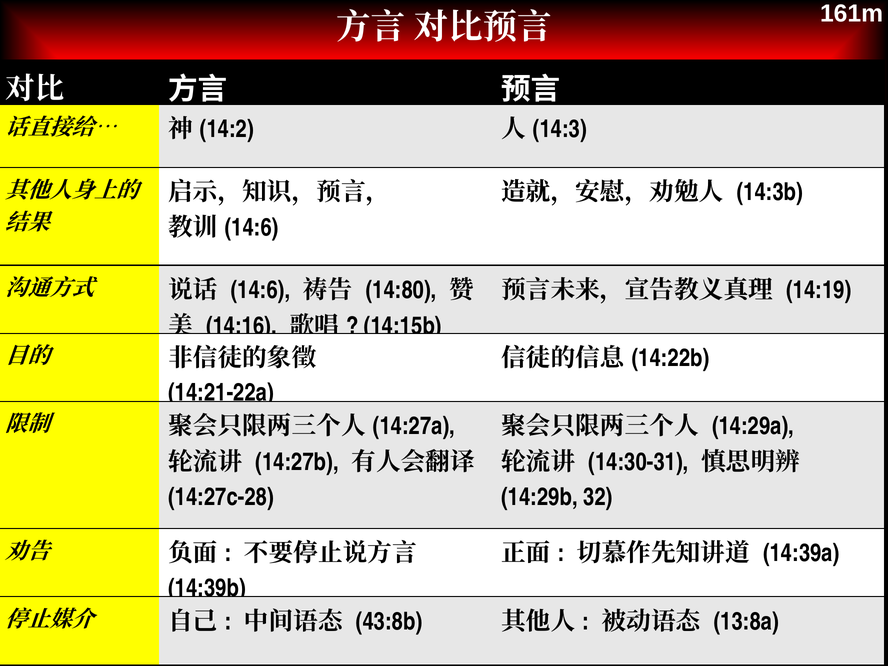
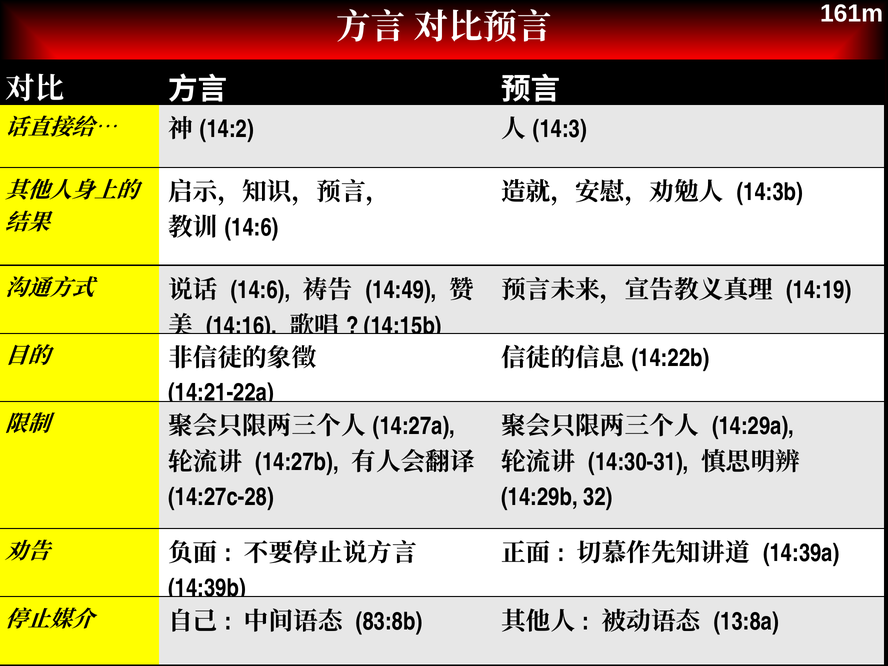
14:80: 14:80 -> 14:49 (401, 290)
43:8b: 43:8b -> 83:8b (389, 621)
